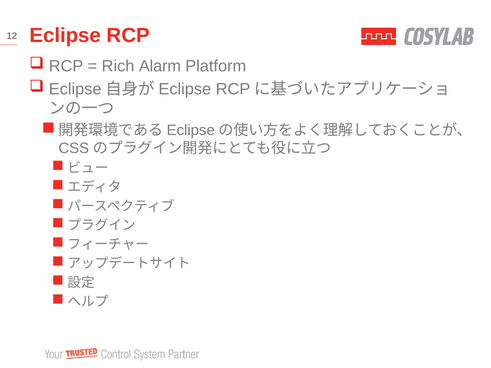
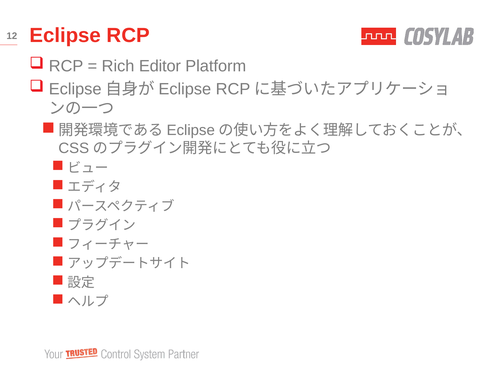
Alarm: Alarm -> Editor (160, 66)
